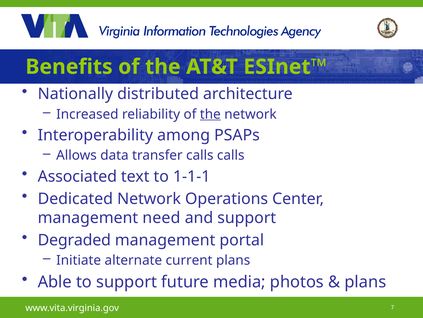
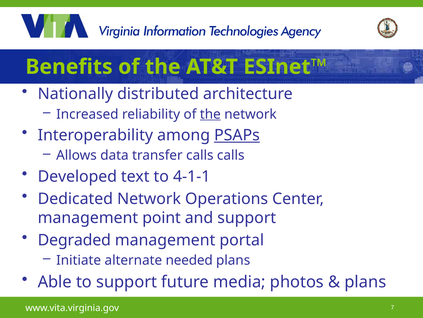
PSAPs underline: none -> present (237, 135)
Associated: Associated -> Developed (77, 176)
1-1-1: 1-1-1 -> 4-1-1 (192, 176)
need: need -> point (162, 217)
current: current -> needed (189, 260)
